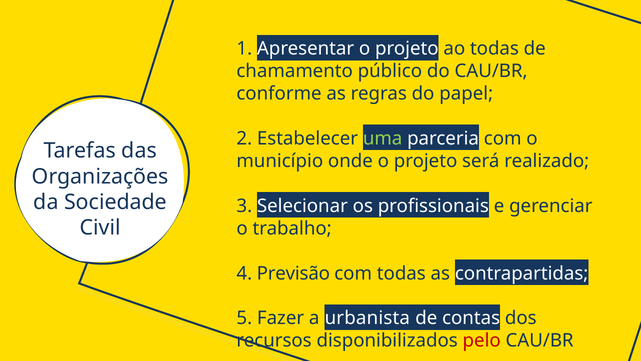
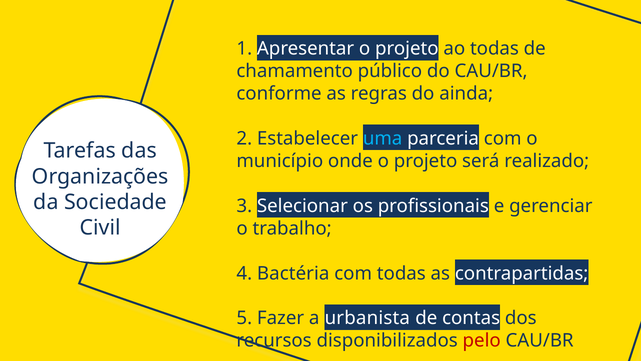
papel: papel -> ainda (466, 93)
uma colour: light green -> light blue (383, 138)
Previsão: Previsão -> Bactéria (293, 273)
